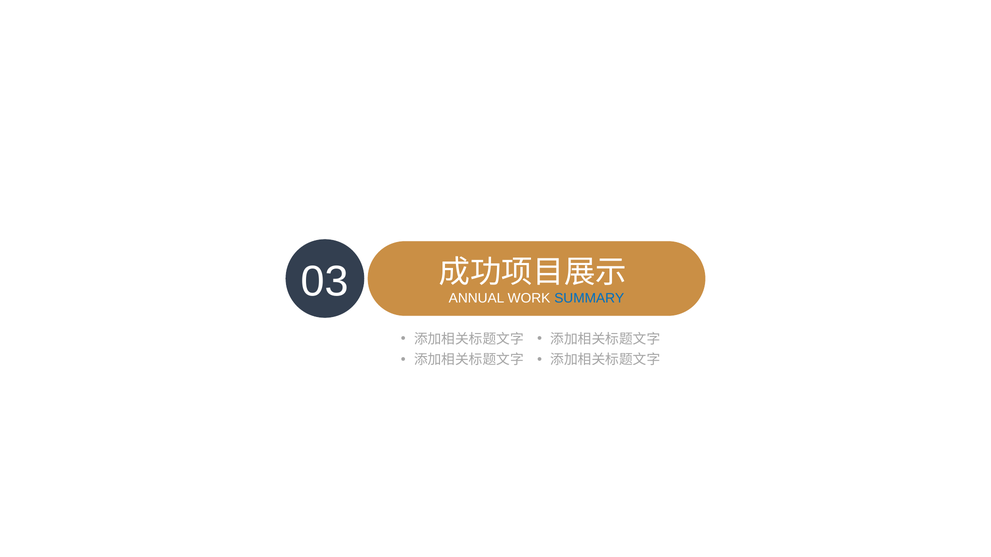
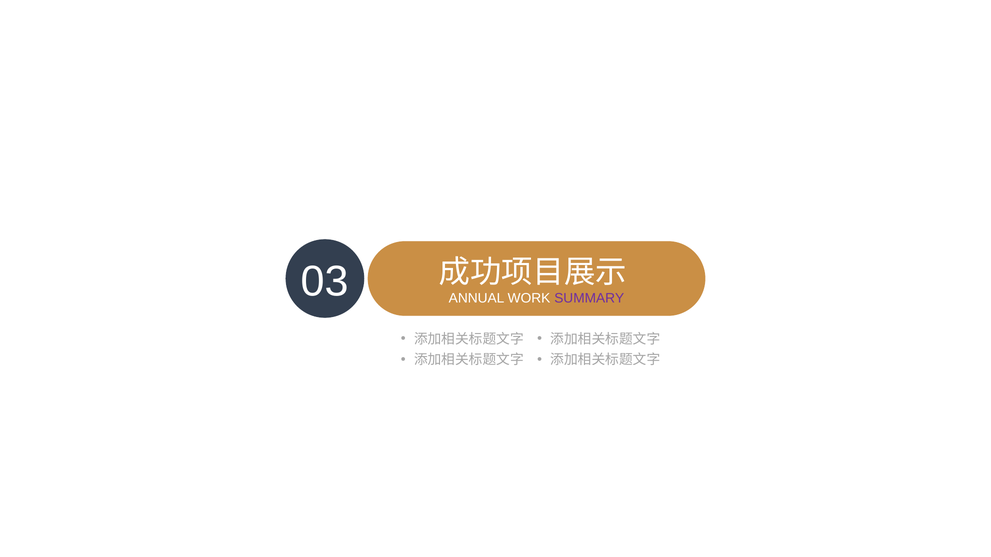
SUMMARY colour: blue -> purple (589, 298)
